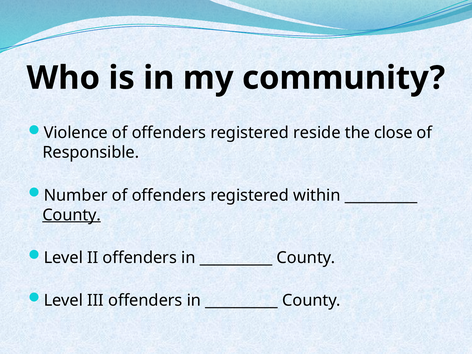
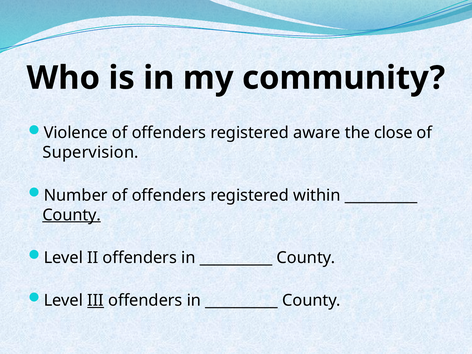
reside: reside -> aware (317, 133)
Responsible: Responsible -> Supervision (91, 153)
III underline: none -> present (96, 300)
